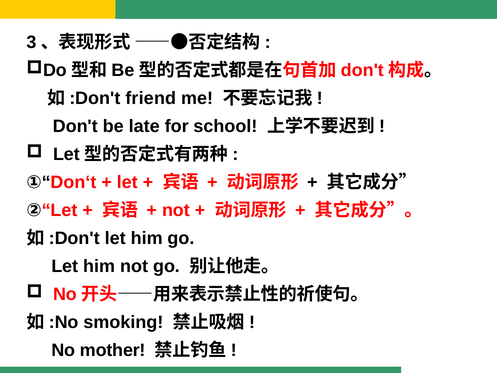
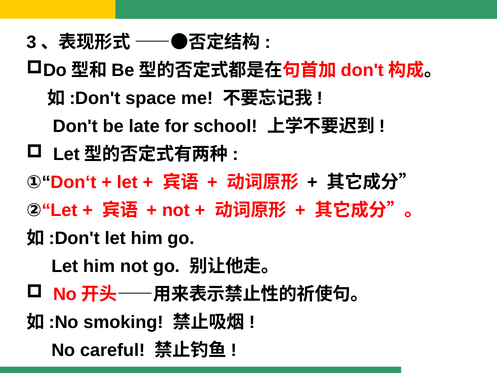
friend: friend -> space (151, 98)
mother: mother -> careful (113, 350)
